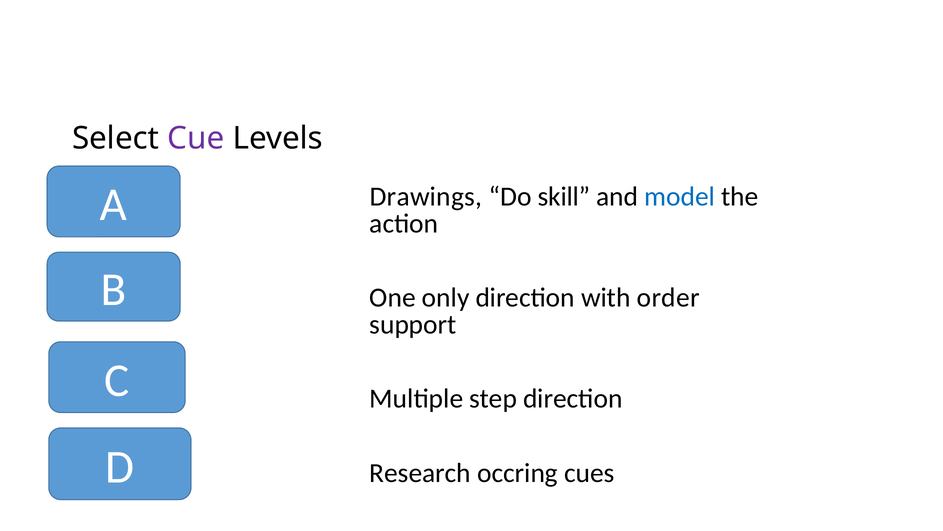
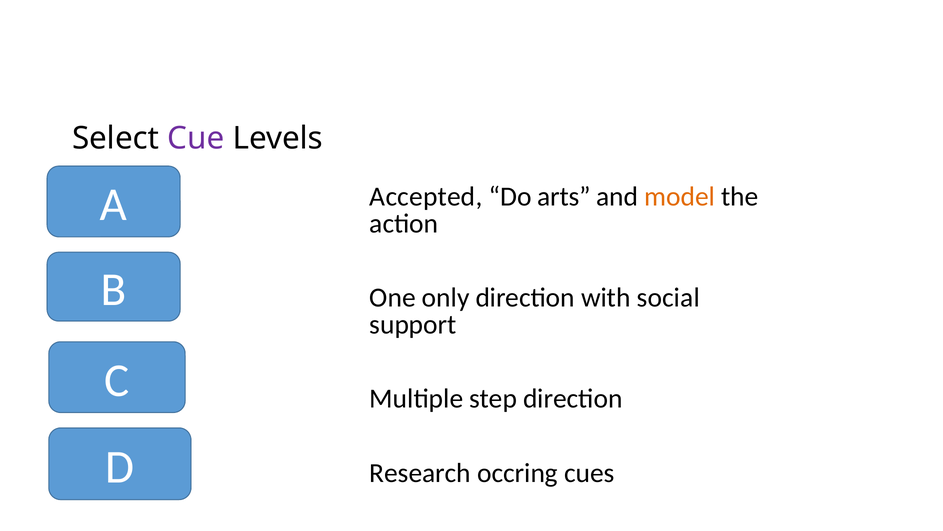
Drawings: Drawings -> Accepted (426, 197)
skill: skill -> arts (564, 197)
model colour: blue -> orange (680, 197)
order: order -> social (668, 297)
